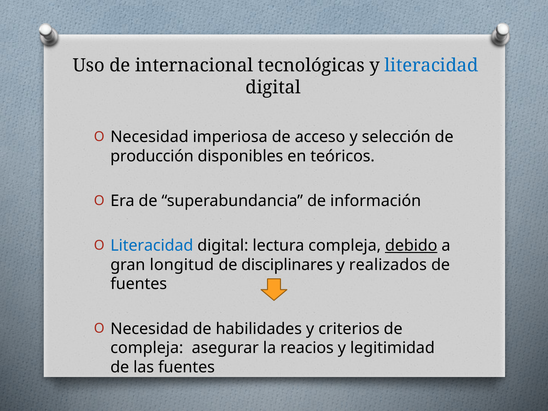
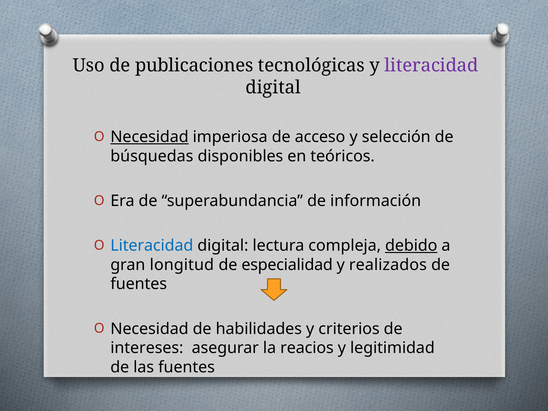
internacional: internacional -> publicaciones (194, 66)
literacidad colour: blue -> purple (432, 66)
Necesidad underline: none -> present (149, 137)
producción: producción -> búsquedas (152, 156)
disciplinares: disciplinares -> especialidad (287, 265)
compleja: compleja -> intereses (147, 348)
